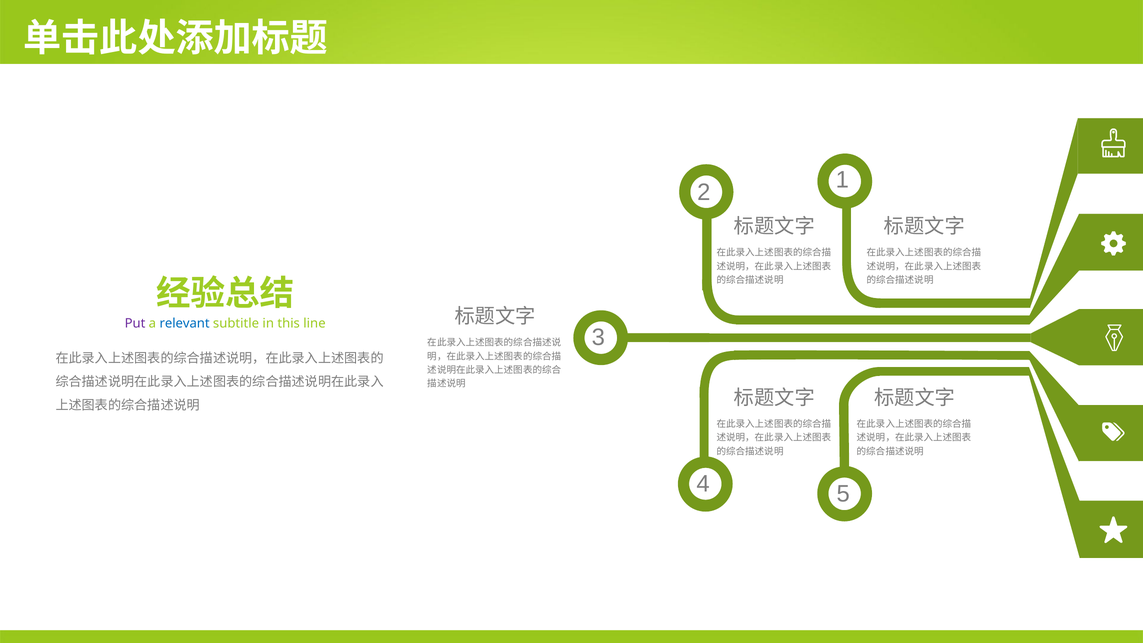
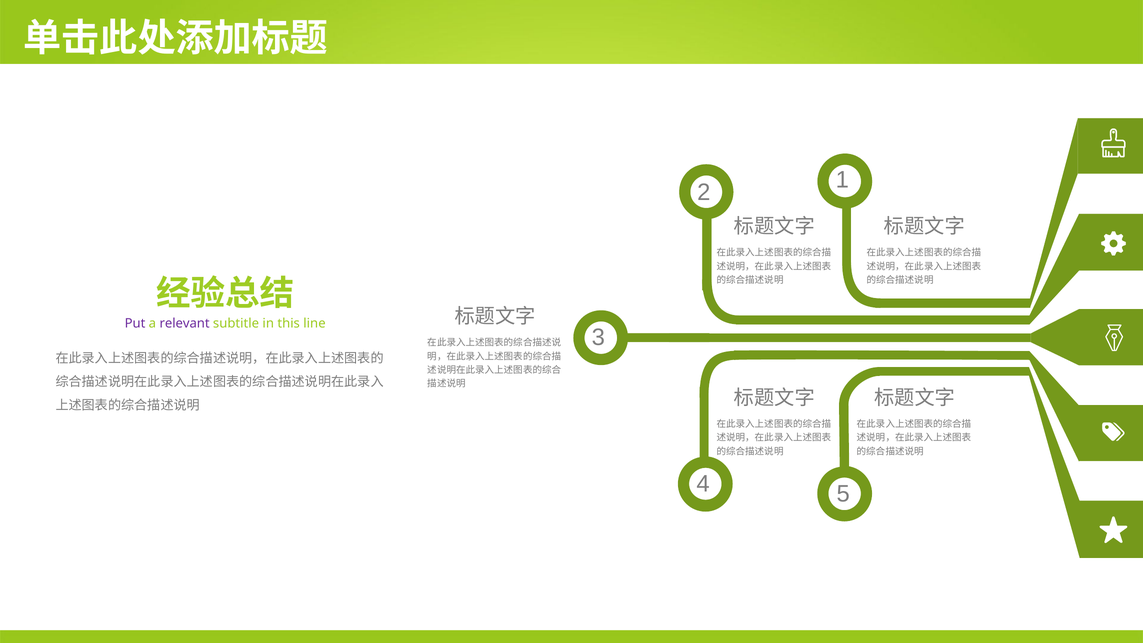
relevant colour: blue -> purple (185, 324)
